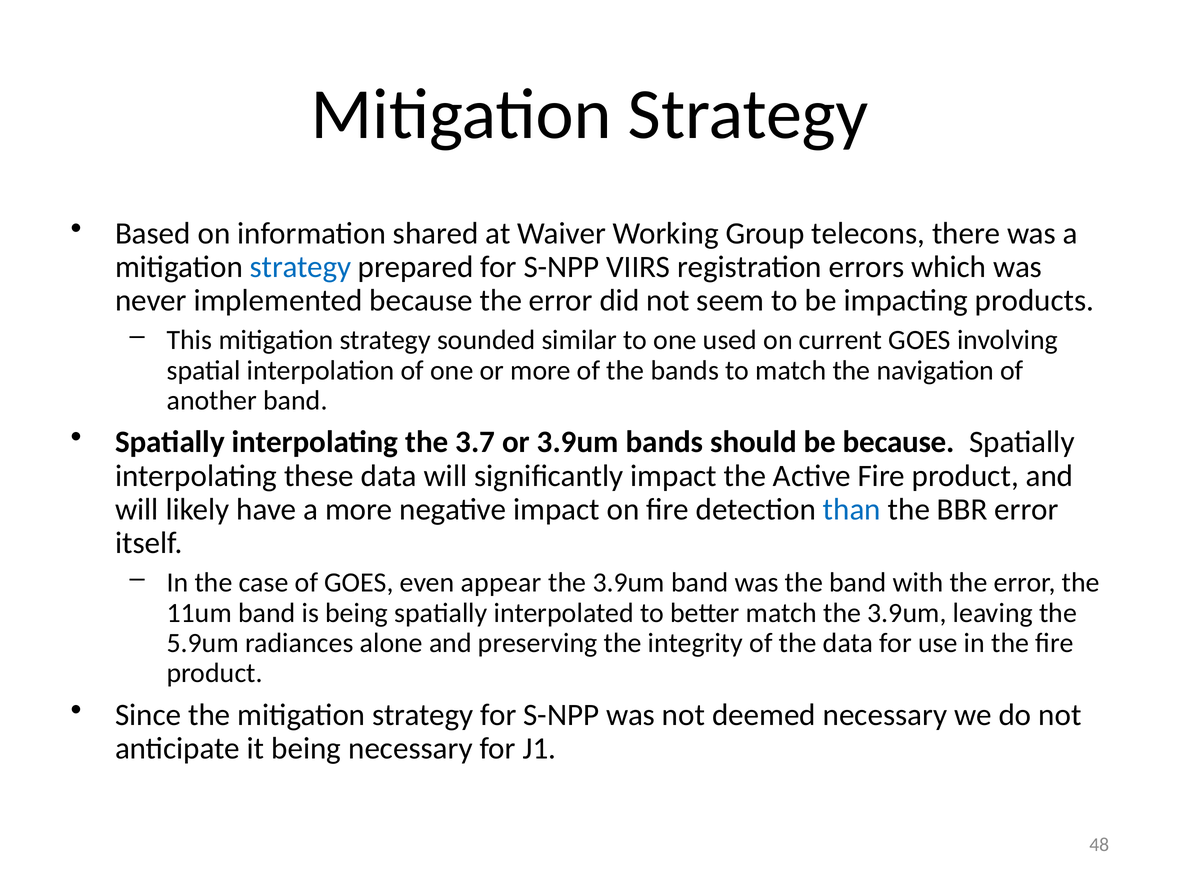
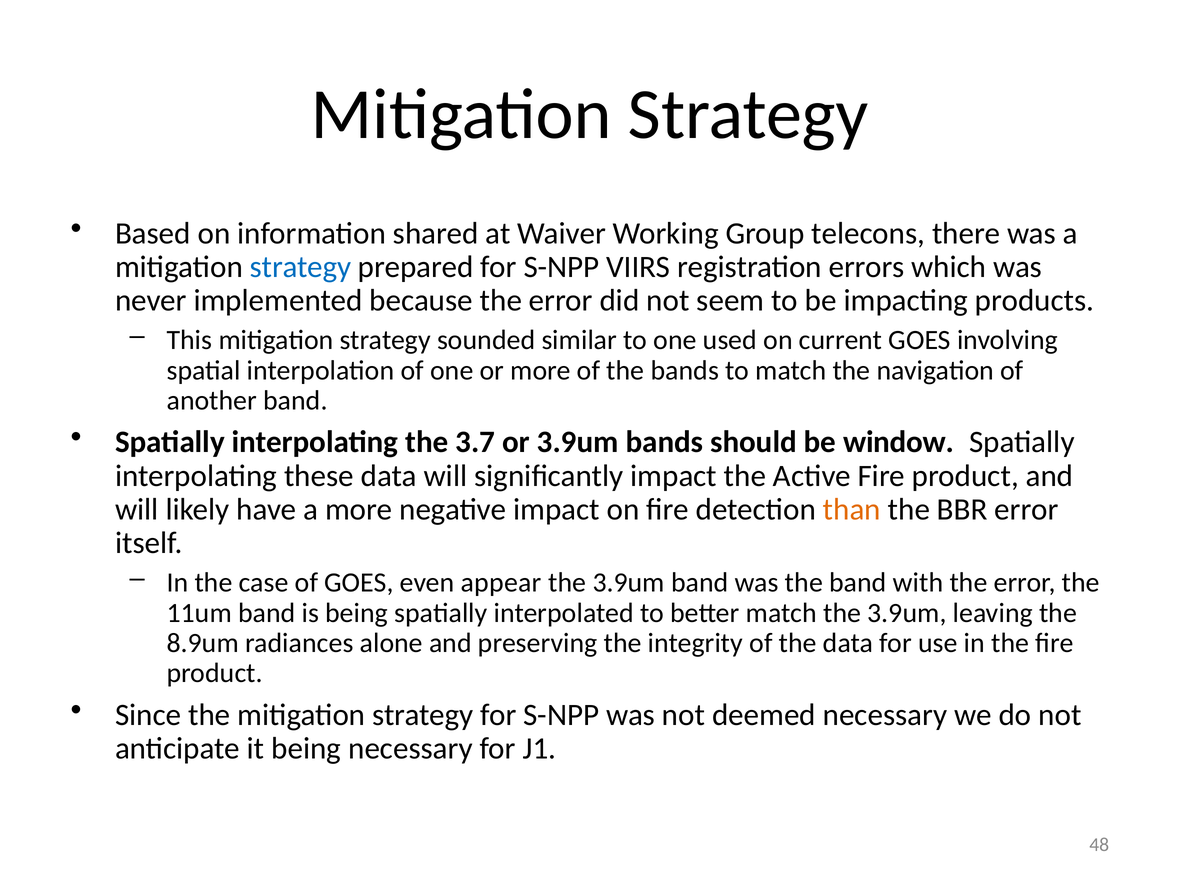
be because: because -> window (899, 442)
than colour: blue -> orange (852, 509)
5.9um: 5.9um -> 8.9um (203, 643)
